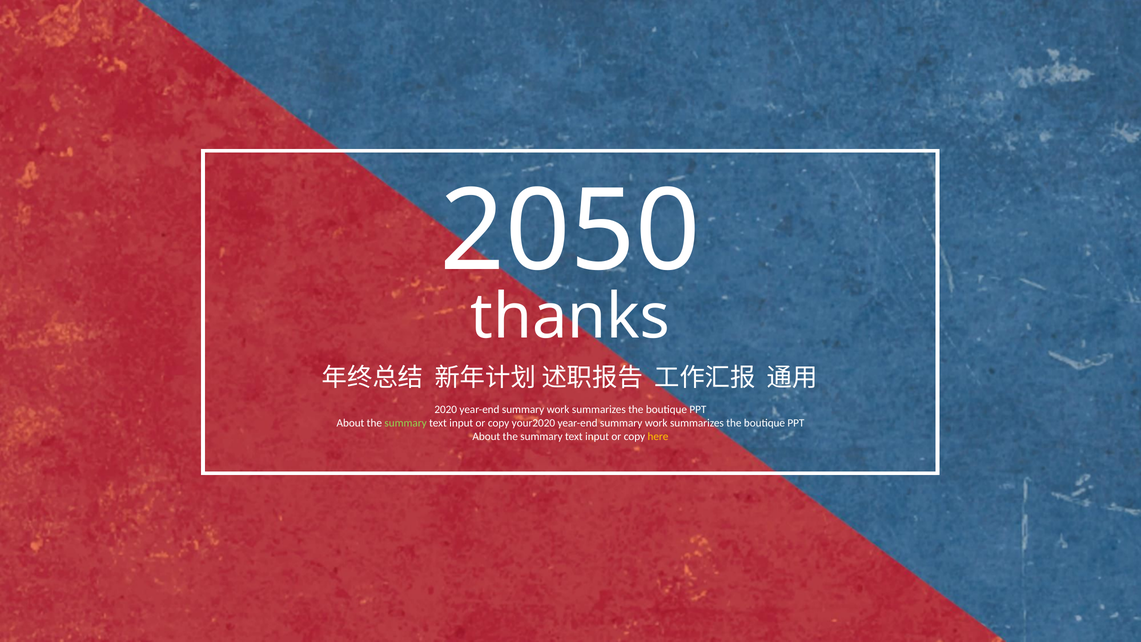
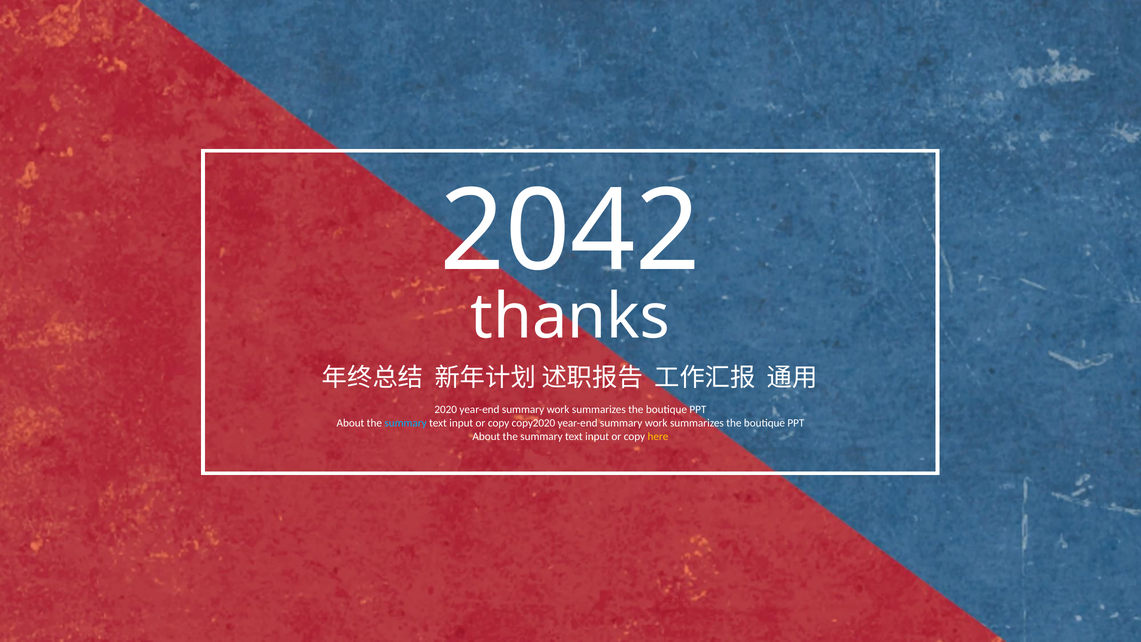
2050: 2050 -> 2042 (570, 232)
summary colour: light green -> light blue (406, 423)
your2020: your2020 -> copy2020 (533, 423)
